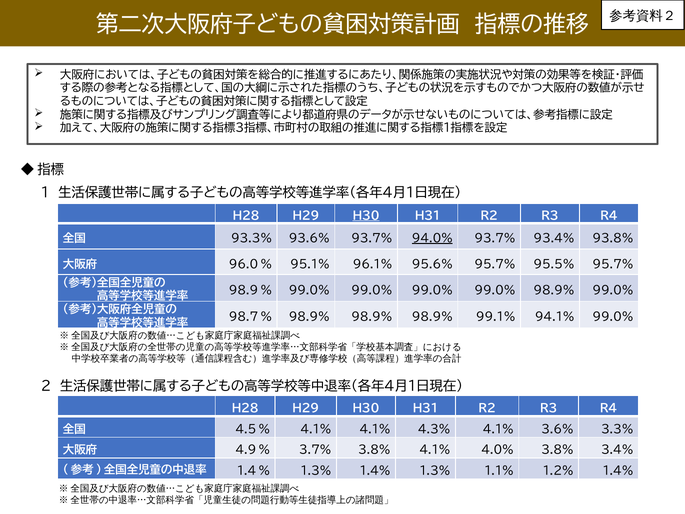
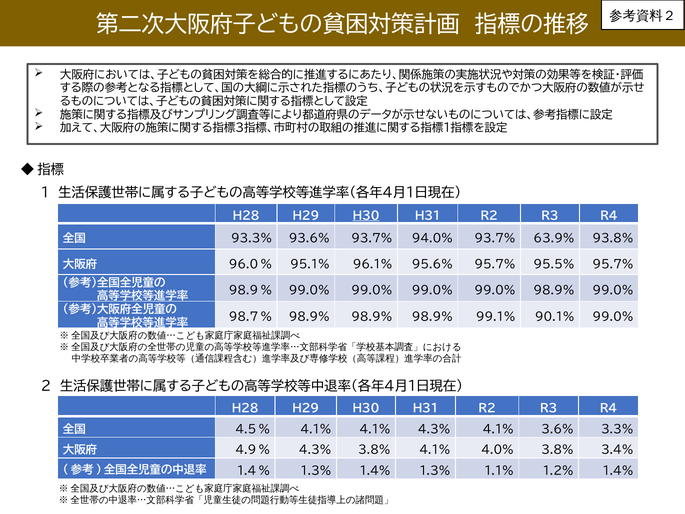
94.0% underline: present -> none (432, 238)
93.4%: 93.4% -> 63.9% (554, 238)
94.1%: 94.1% -> 90.1% (555, 317)
4.9％ 3.7%: 3.7% -> 4.3% (315, 450)
